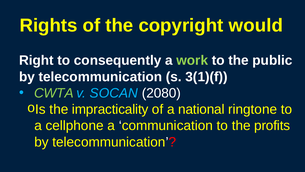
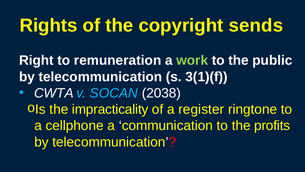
would: would -> sends (256, 25)
consequently: consequently -> remuneration (118, 60)
CWTA colour: light green -> white (54, 93)
2080: 2080 -> 2038 (161, 93)
national: national -> register (201, 109)
